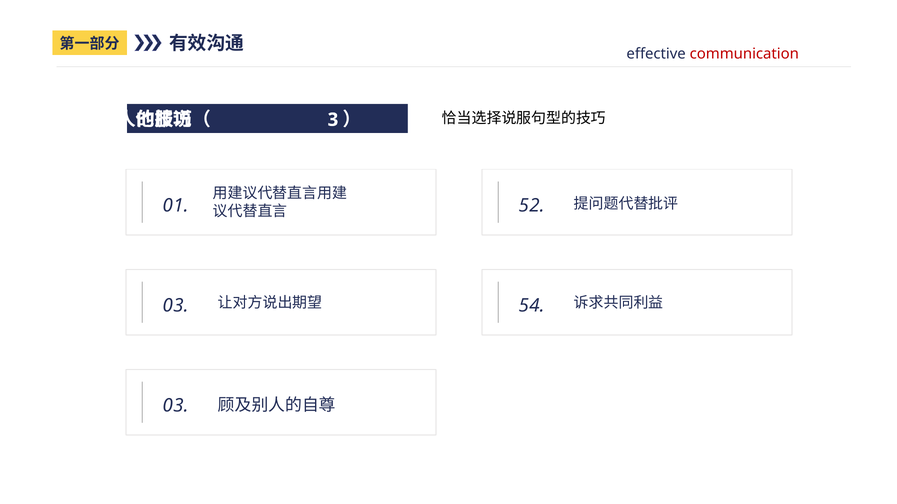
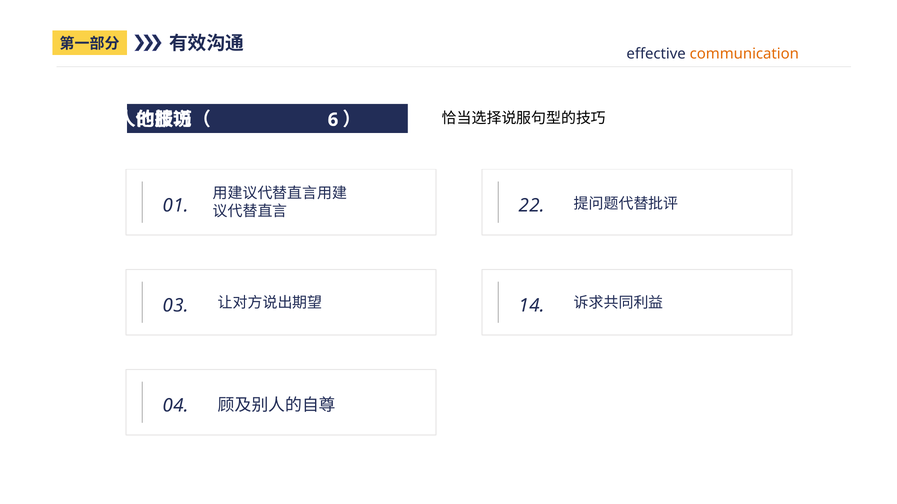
communication colour: red -> orange (744, 54)
3: 3 -> 6 (333, 120)
1 5: 5 -> 2 (524, 206)
3 5: 5 -> 1 (524, 306)
3: 3 -> 4 (181, 406)
